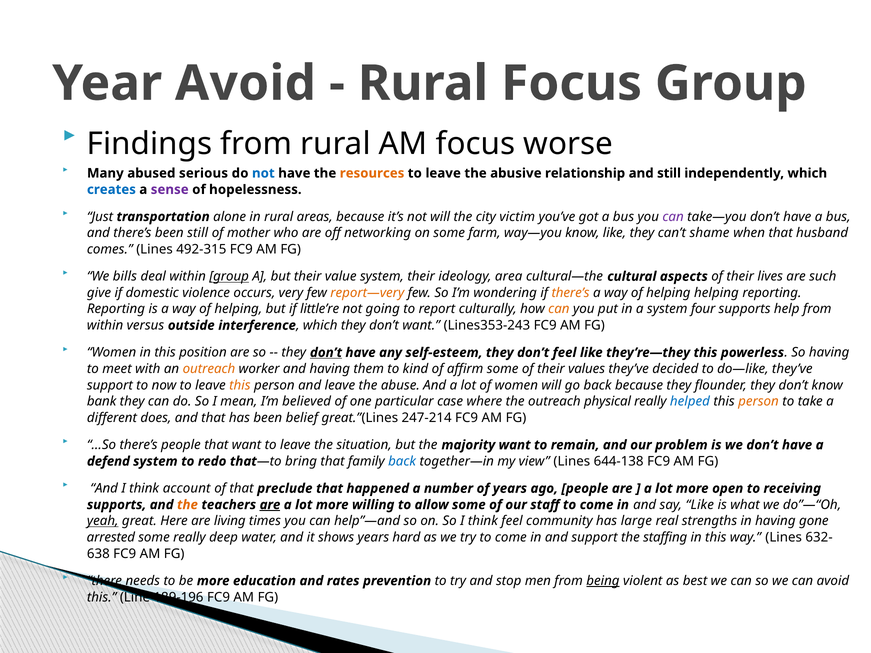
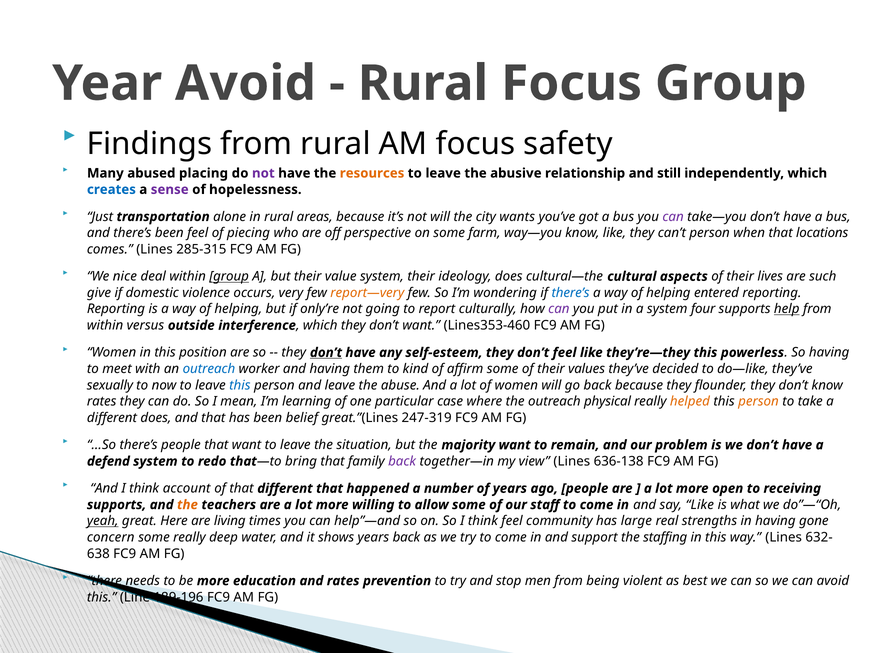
worse: worse -> safety (568, 144)
serious: serious -> placing (203, 173)
not colour: blue -> purple (263, 173)
victim: victim -> wants (517, 217)
been still: still -> feel (198, 233)
mother: mother -> piecing (249, 233)
networking: networking -> perspective (378, 233)
can’t shame: shame -> person (710, 233)
husband: husband -> locations (822, 233)
492-315: 492-315 -> 285-315 (201, 249)
bills: bills -> nice (125, 277)
ideology area: area -> does (509, 277)
there’s colour: orange -> blue (571, 293)
helping helping: helping -> entered (716, 293)
little’re: little’re -> only’re (320, 309)
can colour: orange -> purple (559, 309)
help underline: none -> present (787, 309)
Lines353-243: Lines353-243 -> Lines353-460 (487, 326)
outreach colour: orange -> blue (209, 369)
support: support -> sexually (110, 385)
this colour: orange -> blue (240, 385)
bank: bank -> rates (102, 402)
believed: believed -> learning (307, 402)
helped colour: blue -> orange (690, 402)
247-214: 247-214 -> 247-319 (427, 418)
back colour: blue -> purple (402, 461)
644-138: 644-138 -> 636-138 (619, 461)
that preclude: preclude -> different (285, 489)
are underline: present -> none (270, 505)
arrested: arrested -> concern (111, 538)
years hard: hard -> back (406, 538)
being underline: present -> none (603, 581)
